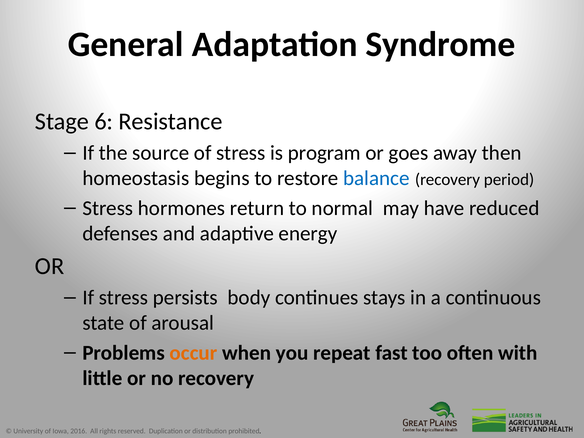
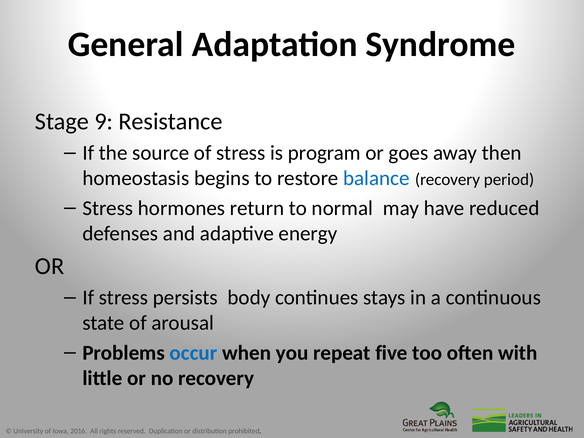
6: 6 -> 9 (104, 121)
occur colour: orange -> blue (194, 353)
fast: fast -> five (391, 353)
